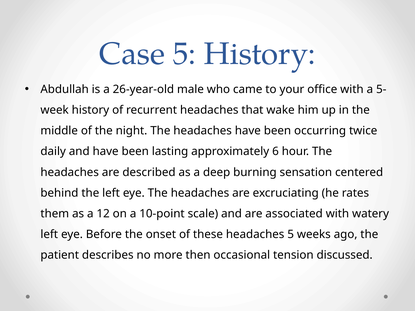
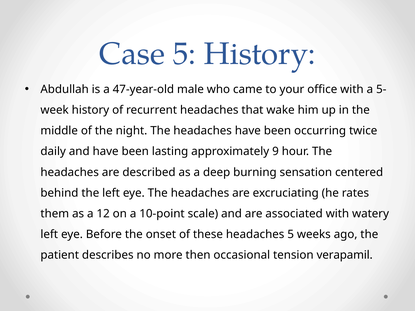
26-year-old: 26-year-old -> 47-year-old (143, 89)
6: 6 -> 9 (275, 152)
discussed: discussed -> verapamil (345, 255)
